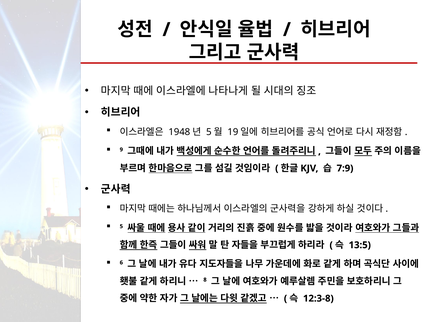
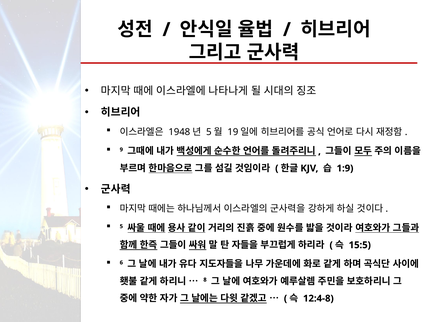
7:9: 7:9 -> 1:9 (345, 168)
13:5: 13:5 -> 15:5 (360, 245)
12:3-8: 12:3-8 -> 12:4-8 (318, 298)
